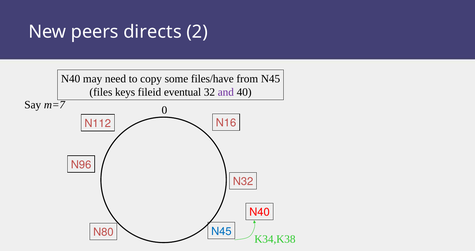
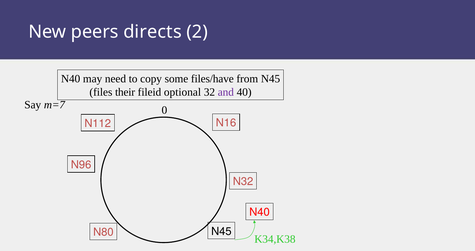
keys: keys -> their (125, 92)
eventual: eventual -> optional (183, 92)
N45 colour: blue -> black (221, 231)
